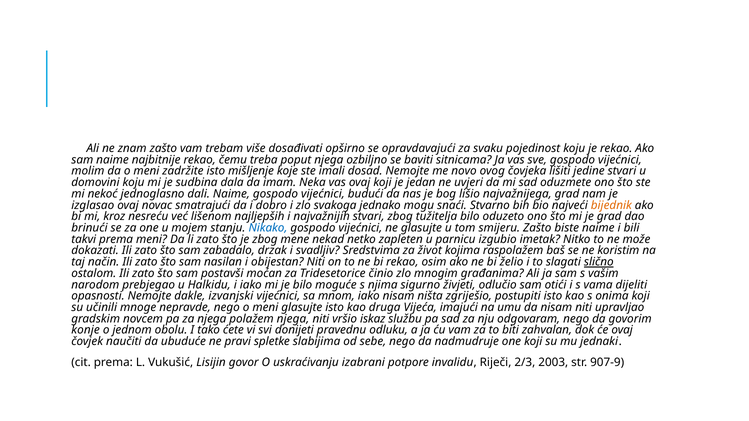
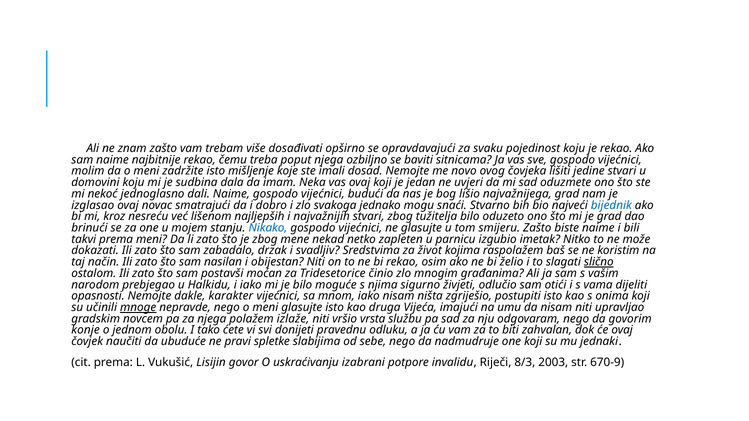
bijednik colour: orange -> blue (611, 205)
izvanjski: izvanjski -> karakter (231, 296)
mnoge underline: none -> present (138, 308)
polažem njega: njega -> izlaže (293, 319)
iskaz: iskaz -> vrsta (373, 319)
2/3: 2/3 -> 8/3 (525, 363)
907-9: 907-9 -> 670-9 (607, 363)
